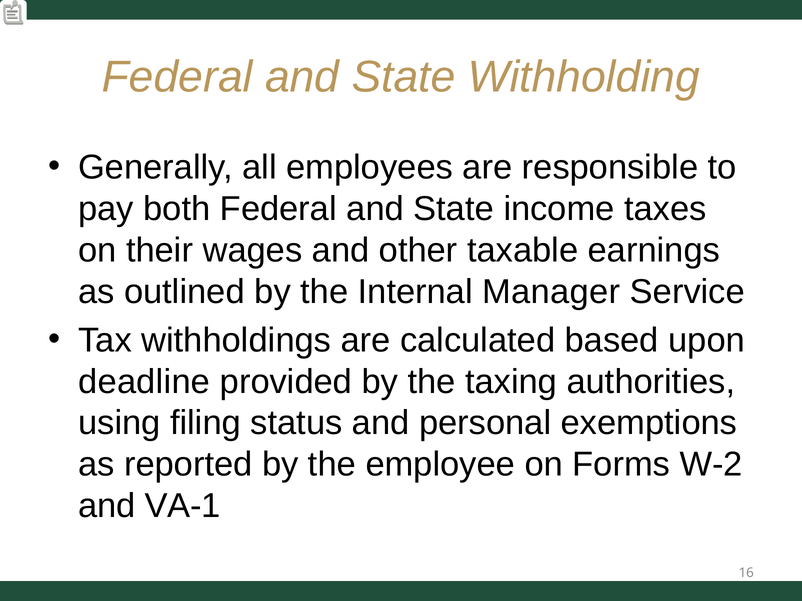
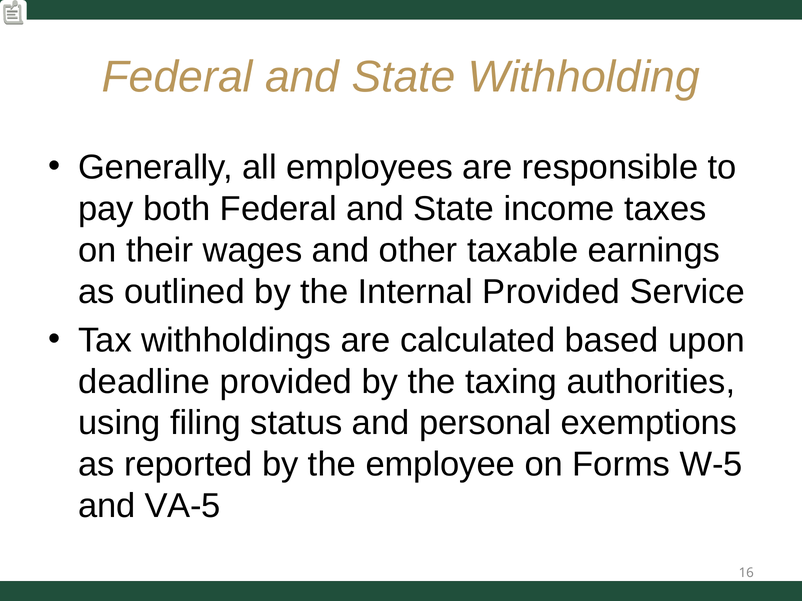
Internal Manager: Manager -> Provided (551, 292)
W-2: W-2 -> W-5 (711, 465)
VA-1: VA-1 -> VA-5 (183, 506)
